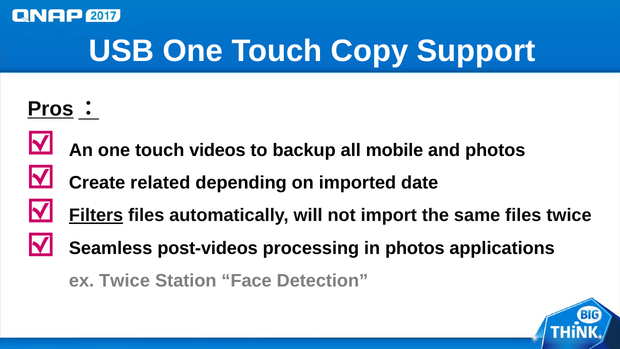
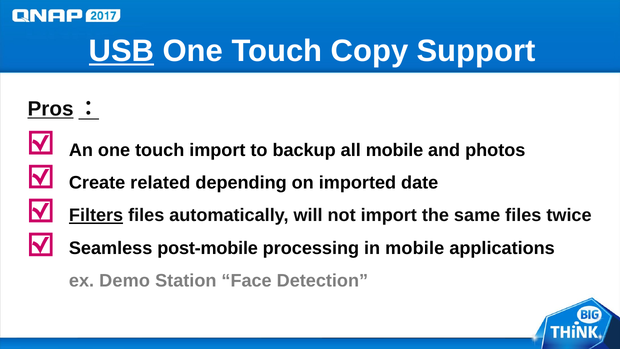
USB underline: none -> present (122, 51)
touch videos: videos -> import (217, 150)
post-videos: post-videos -> post-mobile (208, 248)
in photos: photos -> mobile (415, 248)
ex Twice: Twice -> Demo (125, 280)
